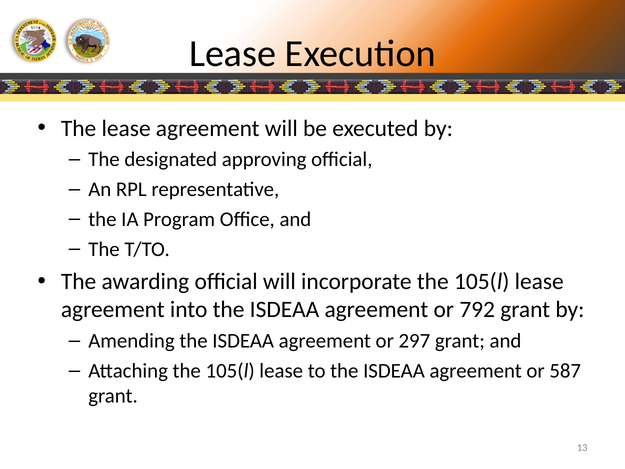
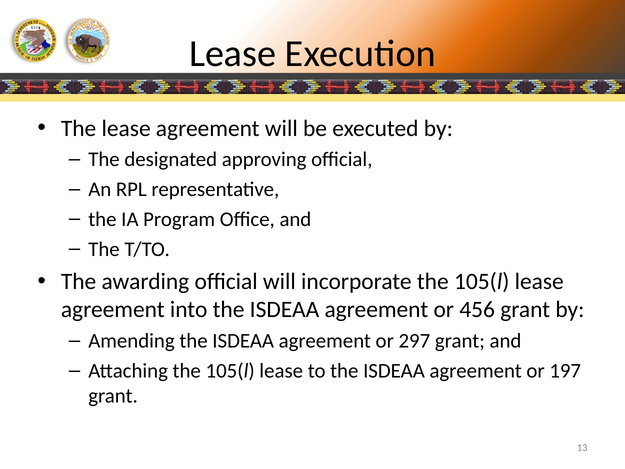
792: 792 -> 456 (477, 310)
587: 587 -> 197 (565, 371)
